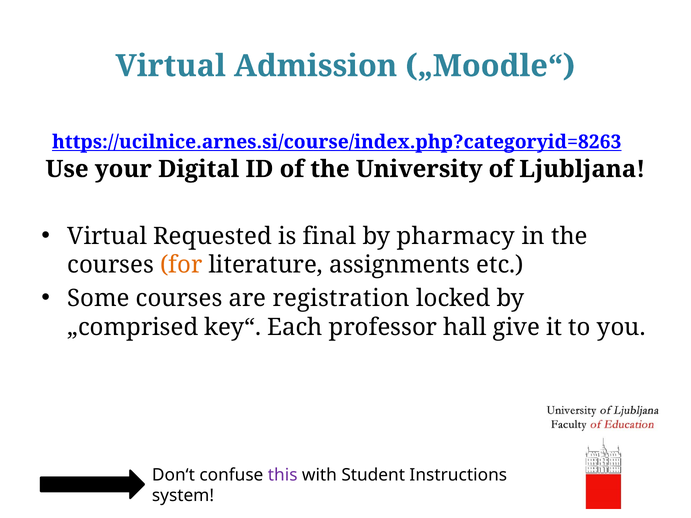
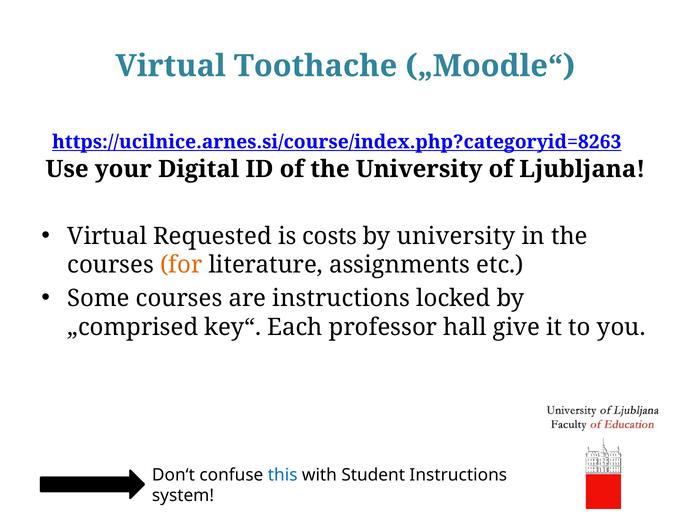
Admission: Admission -> Toothache (316, 66)
final: final -> costs (330, 236)
by pharmacy: pharmacy -> university (456, 236)
are registration: registration -> instructions (341, 299)
this colour: purple -> blue (283, 475)
